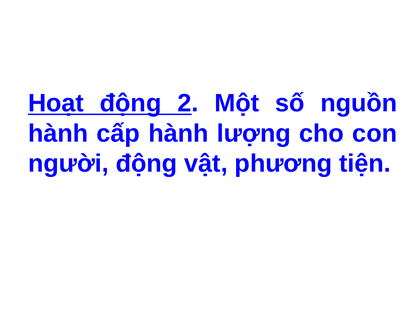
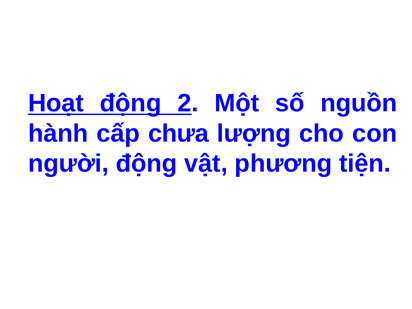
cấp hành: hành -> chưa (179, 133)
